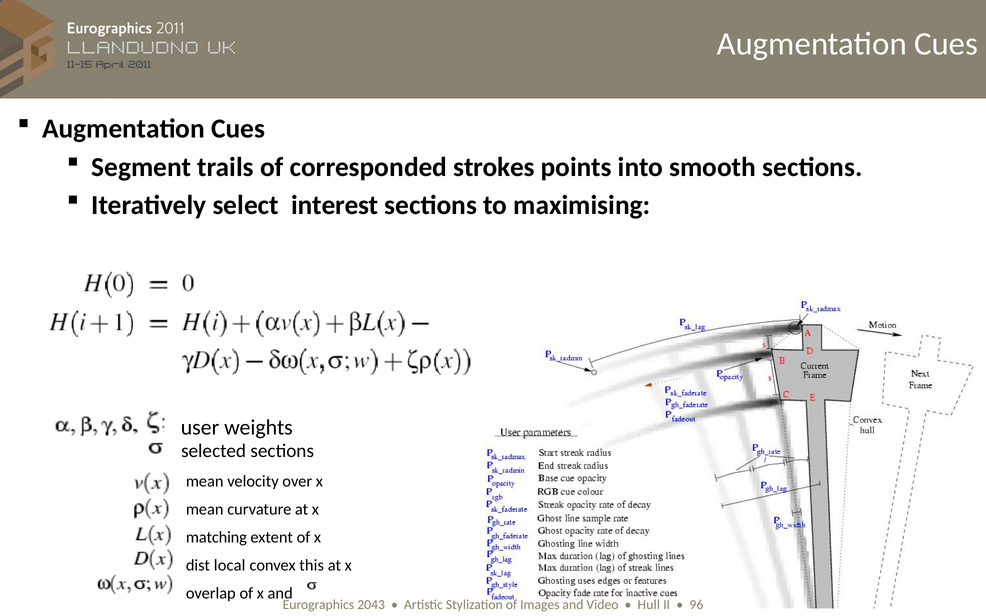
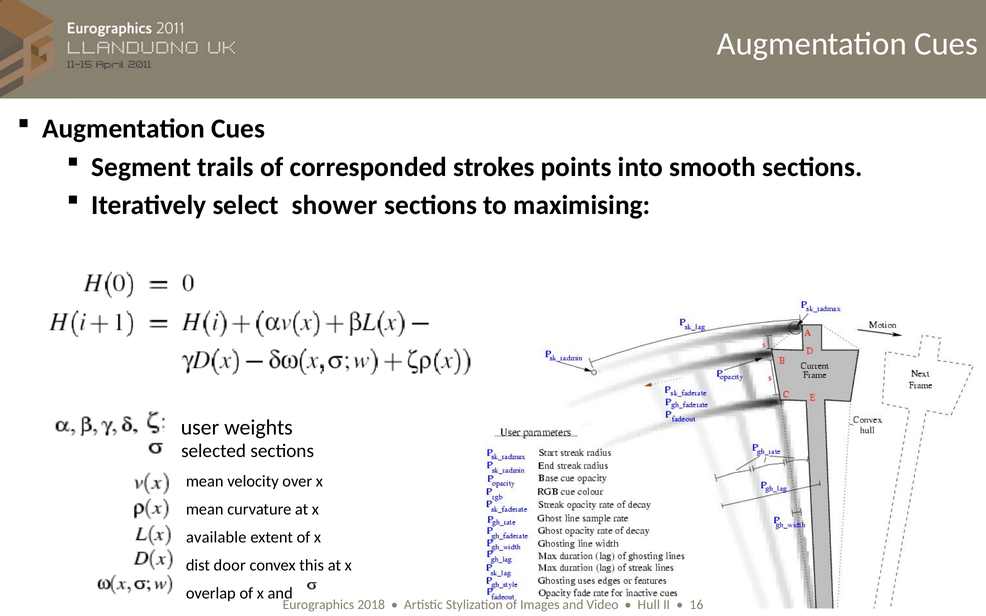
interest: interest -> shower (335, 205)
matching: matching -> available (216, 538)
local: local -> door (230, 566)
2043: 2043 -> 2018 (371, 605)
96: 96 -> 16 (696, 605)
